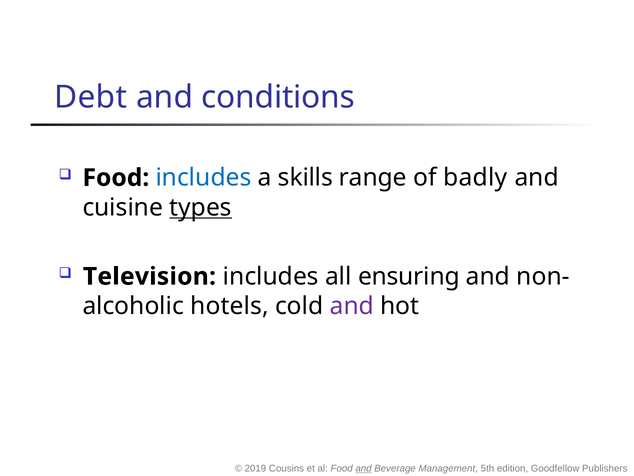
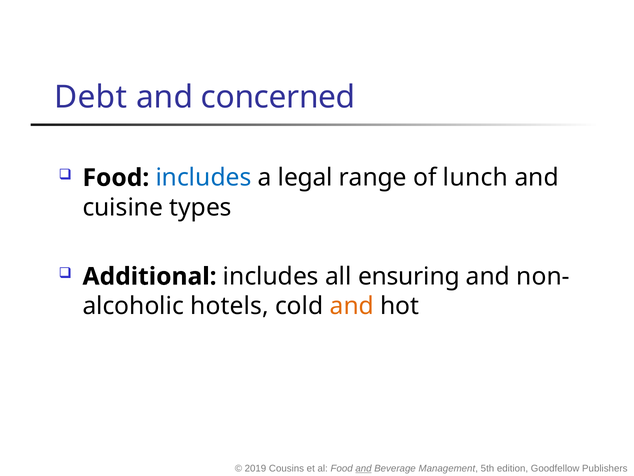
conditions: conditions -> concerned (278, 97)
skills: skills -> legal (305, 178)
badly: badly -> lunch (475, 178)
types underline: present -> none (201, 207)
Television: Television -> Additional (150, 276)
and colour: purple -> orange (352, 306)
